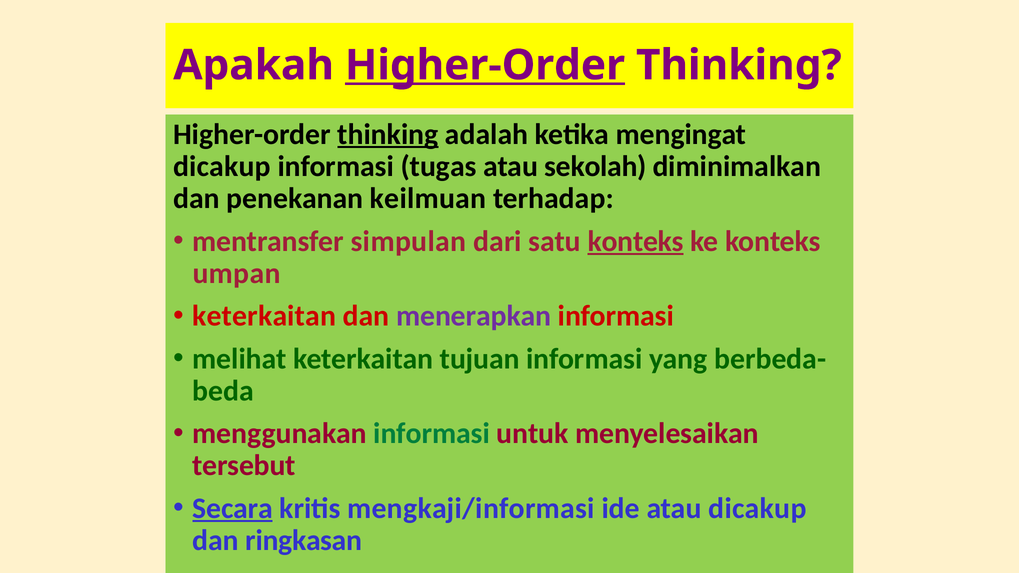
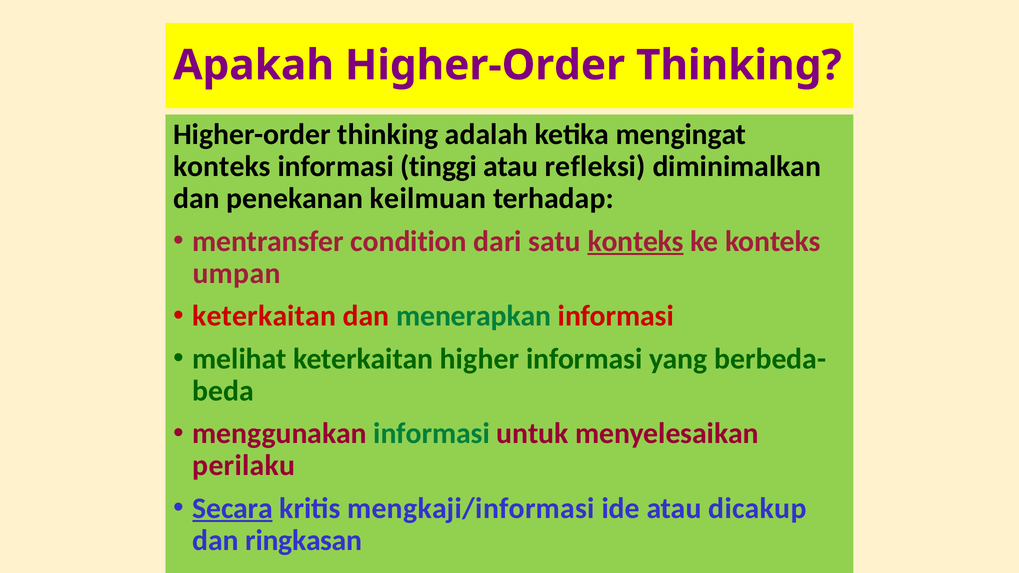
Higher-Order underline: present -> none (485, 65)
thinking underline: present -> none (388, 134)
dicakup: dicakup -> konteks (222, 166)
tugas: tugas -> tinggi (439, 166)
sekolah: sekolah -> refleksi (595, 166)
simpulan: simpulan -> condition (409, 241)
menerapkan colour: purple -> green (474, 316)
tujuan: tujuan -> higher (480, 359)
tersebut: tersebut -> perilaku (244, 466)
